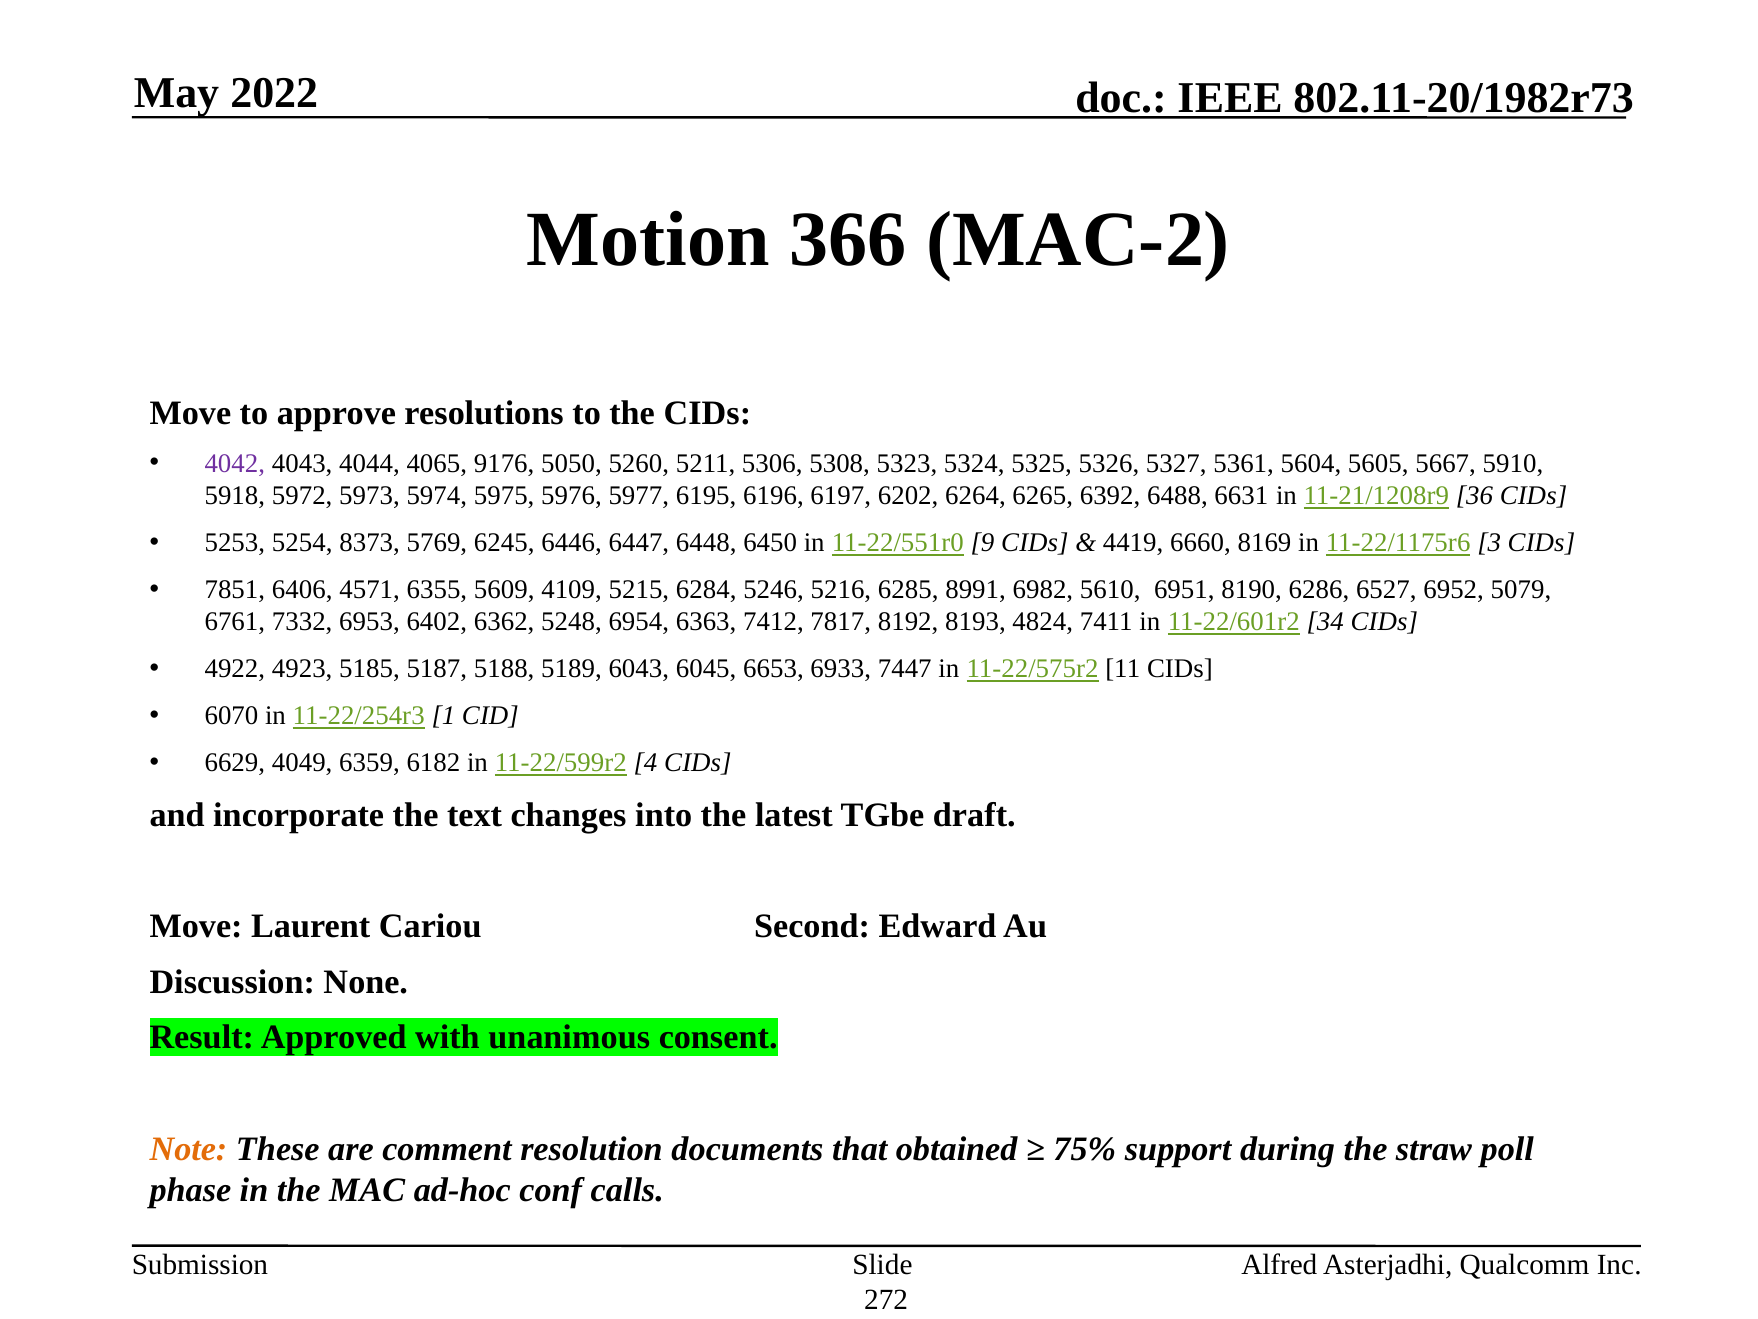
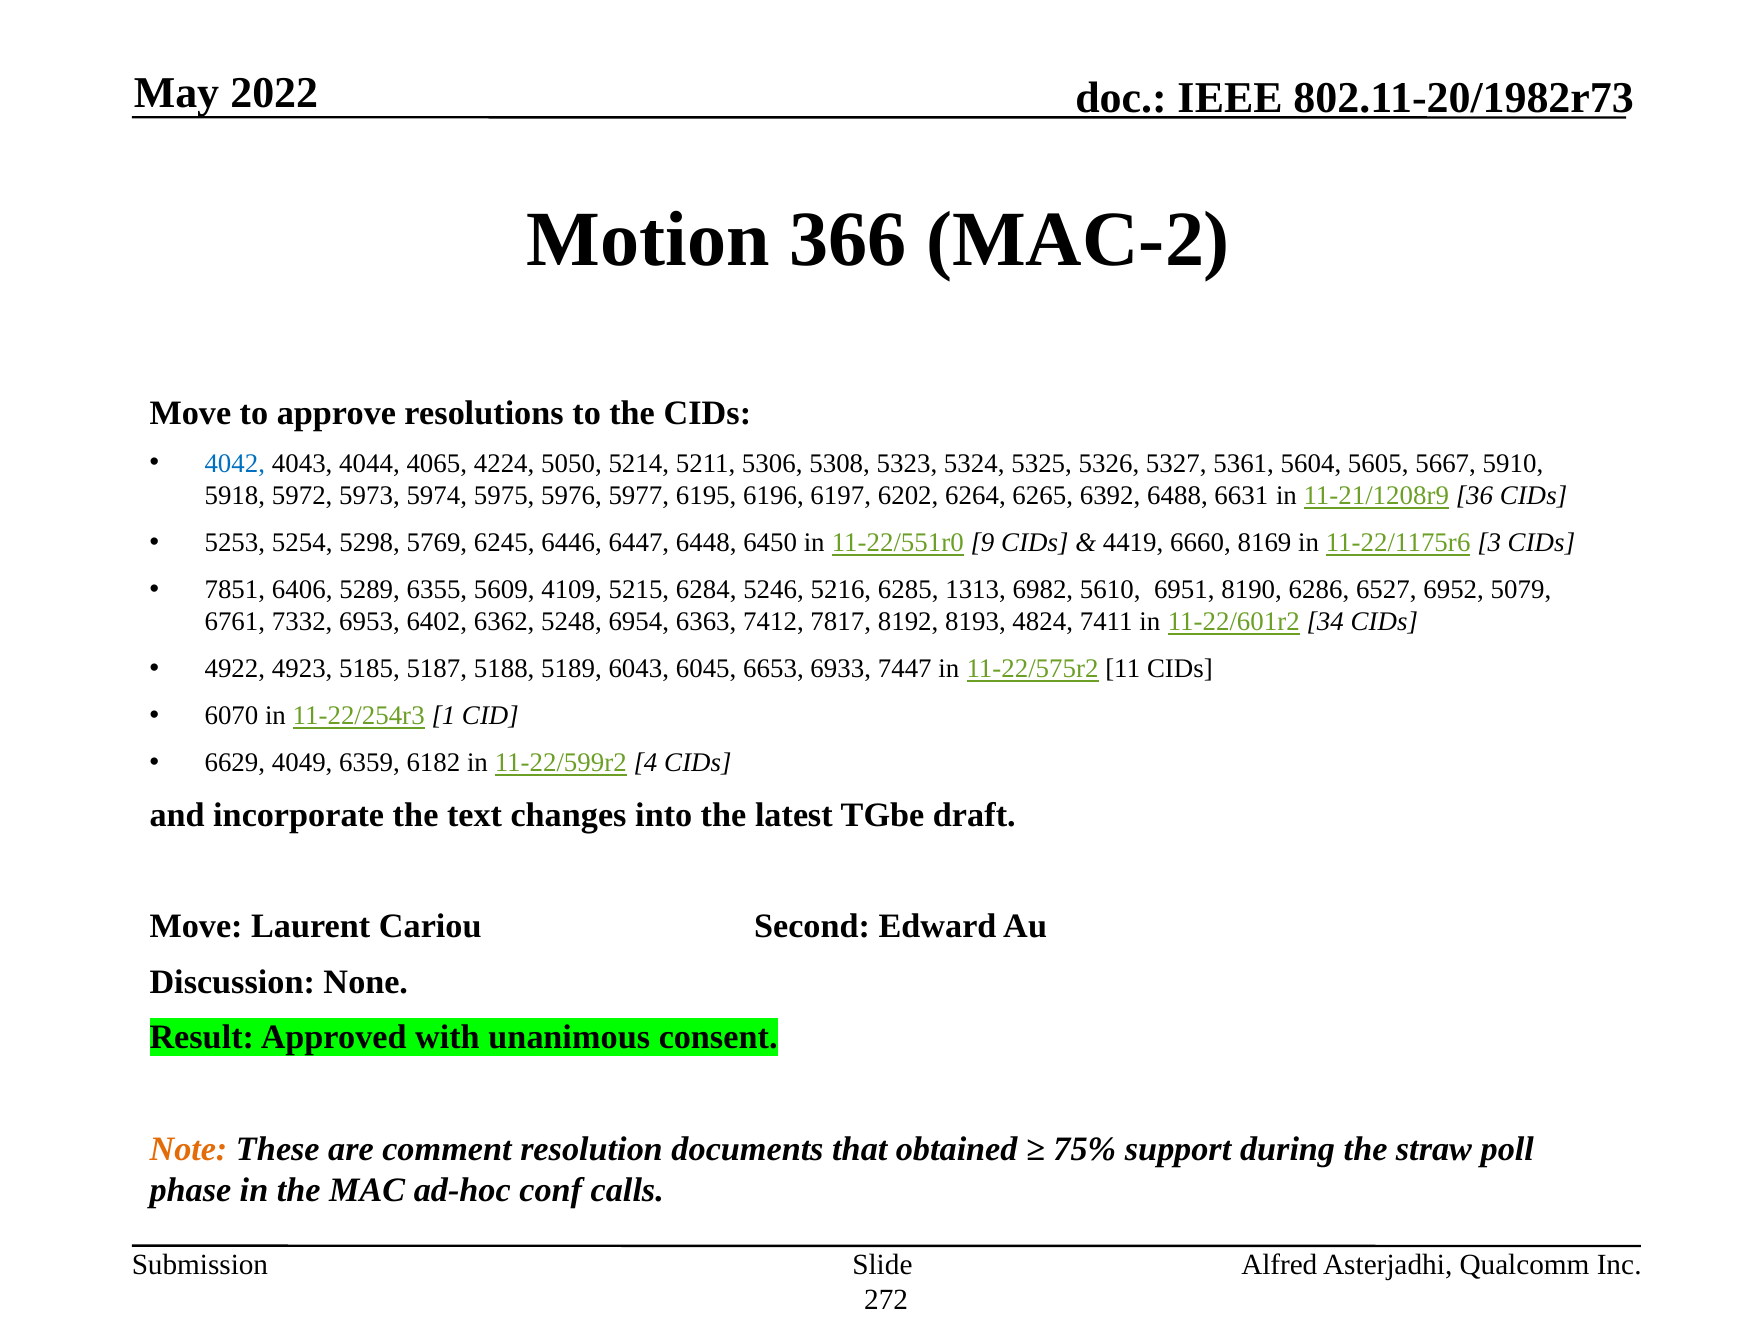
4042 colour: purple -> blue (235, 463)
9176: 9176 -> 4224 (504, 463)
5260: 5260 -> 5214 (639, 463)
8373: 8373 -> 5298 (370, 543)
4571: 4571 -> 5289 (370, 590)
8991: 8991 -> 1313 (976, 590)
